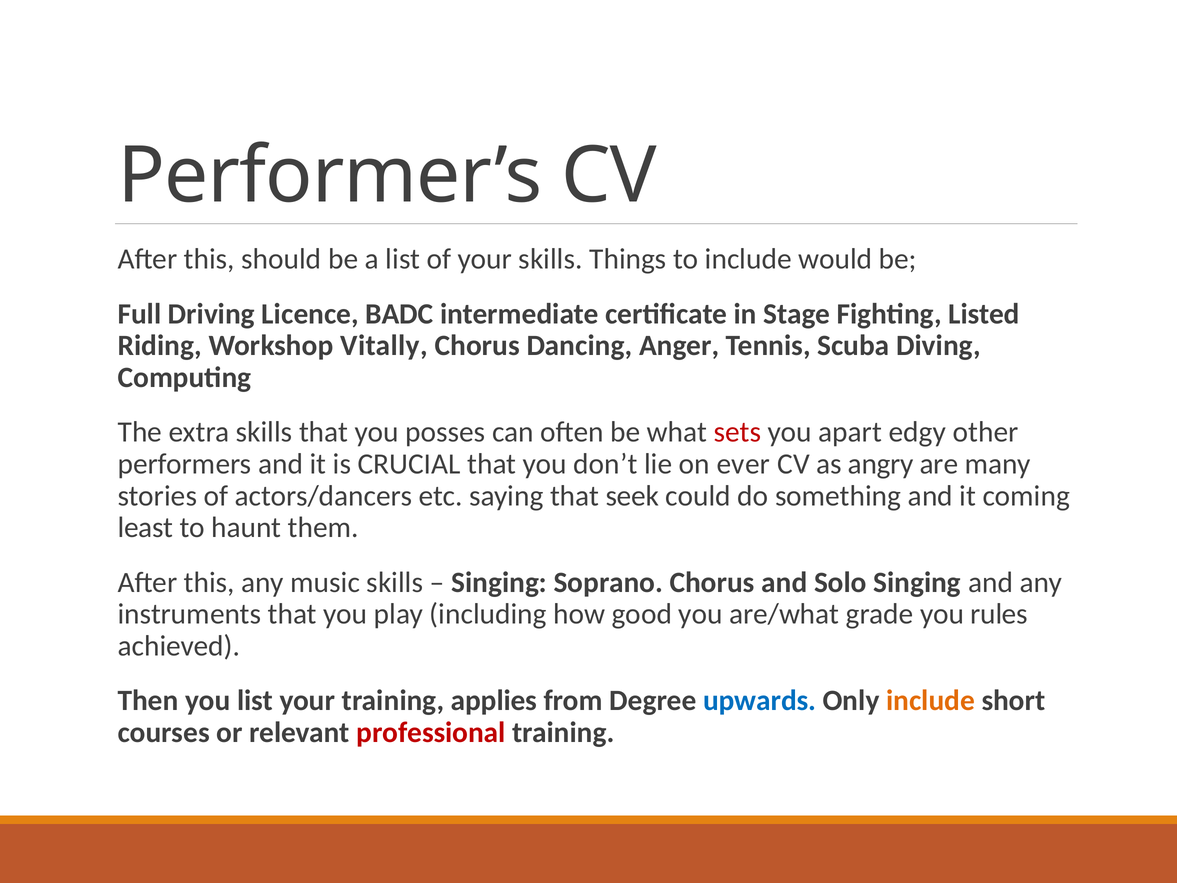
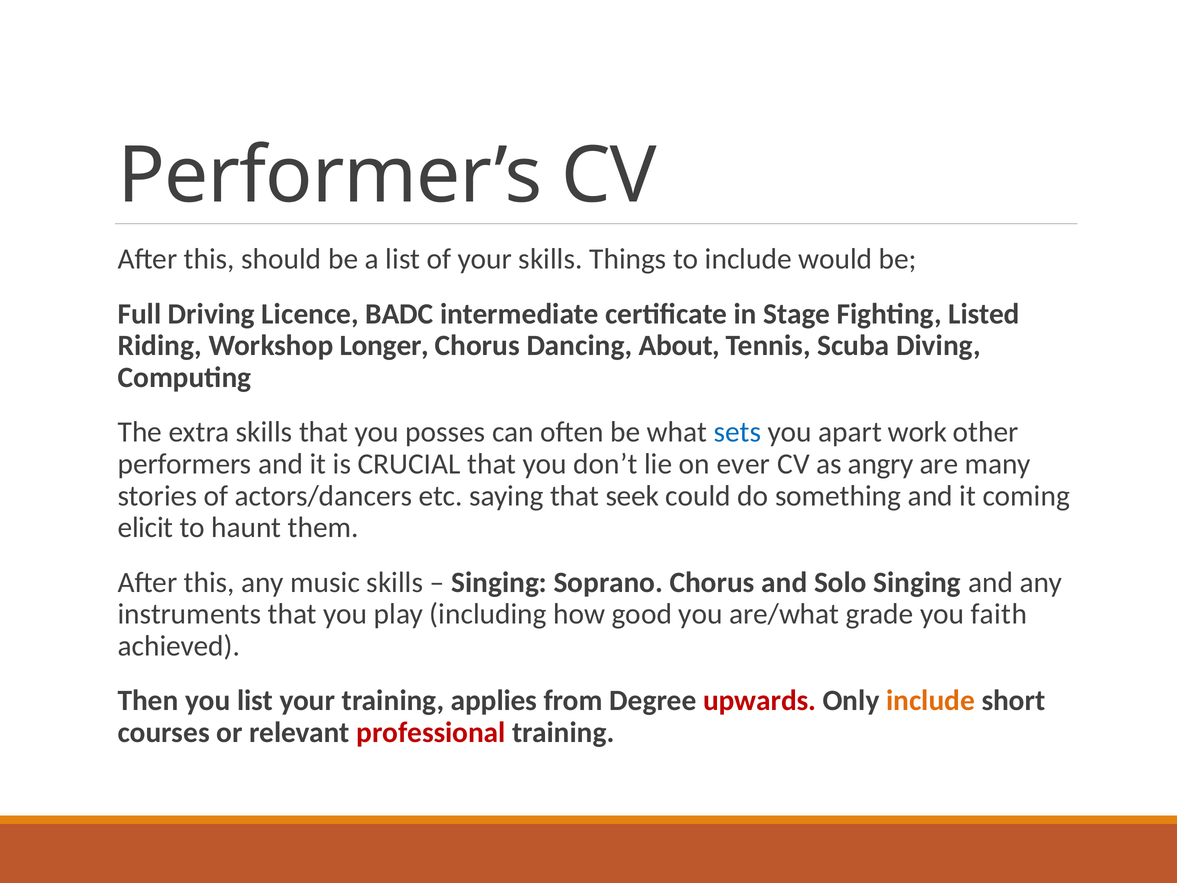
Vitally: Vitally -> Longer (384, 346)
Anger: Anger -> About (679, 346)
sets colour: red -> blue (737, 432)
edgy: edgy -> work (918, 432)
least: least -> elicit (145, 527)
rules: rules -> faith (999, 614)
upwards colour: blue -> red (760, 700)
